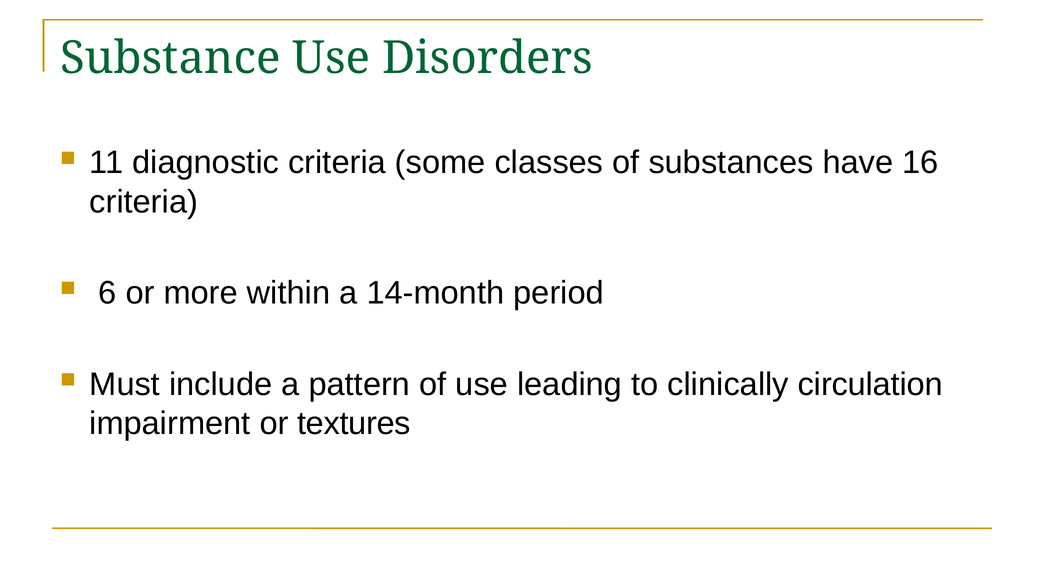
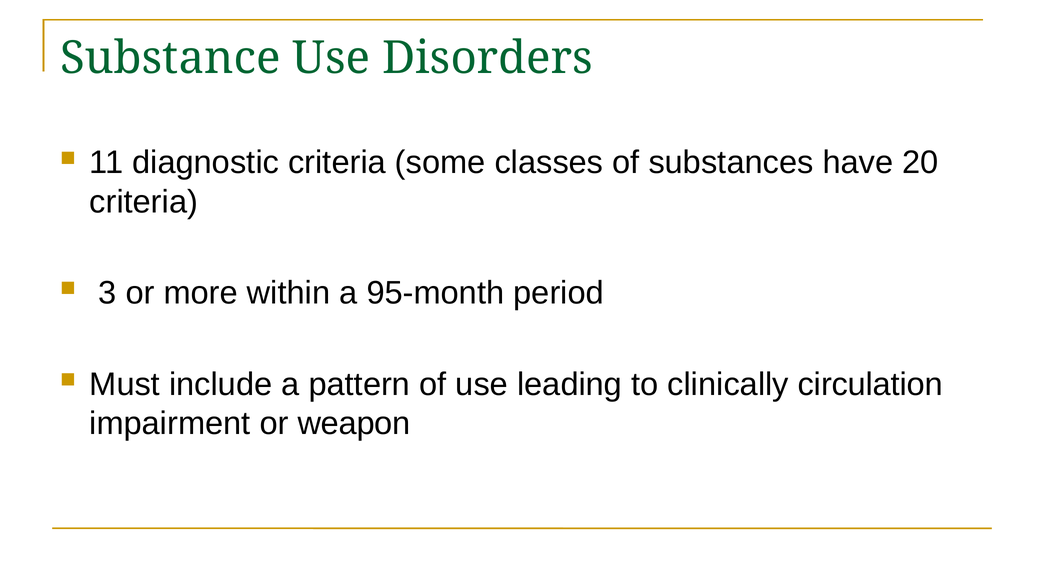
16: 16 -> 20 (920, 163)
6: 6 -> 3 (107, 293)
14-month: 14-month -> 95-month (435, 293)
textures: textures -> weapon (354, 424)
